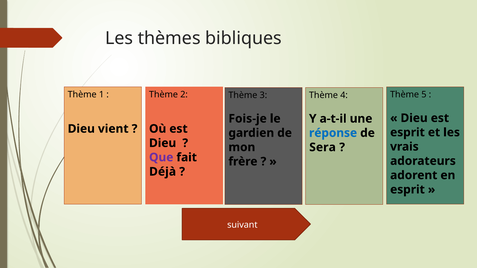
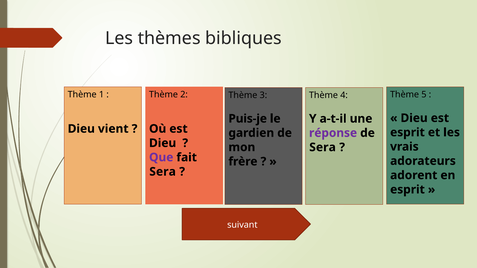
Fois-je: Fois-je -> Puis-je (248, 119)
réponse colour: blue -> purple (333, 133)
Déjà: Déjà -> Sera (163, 172)
